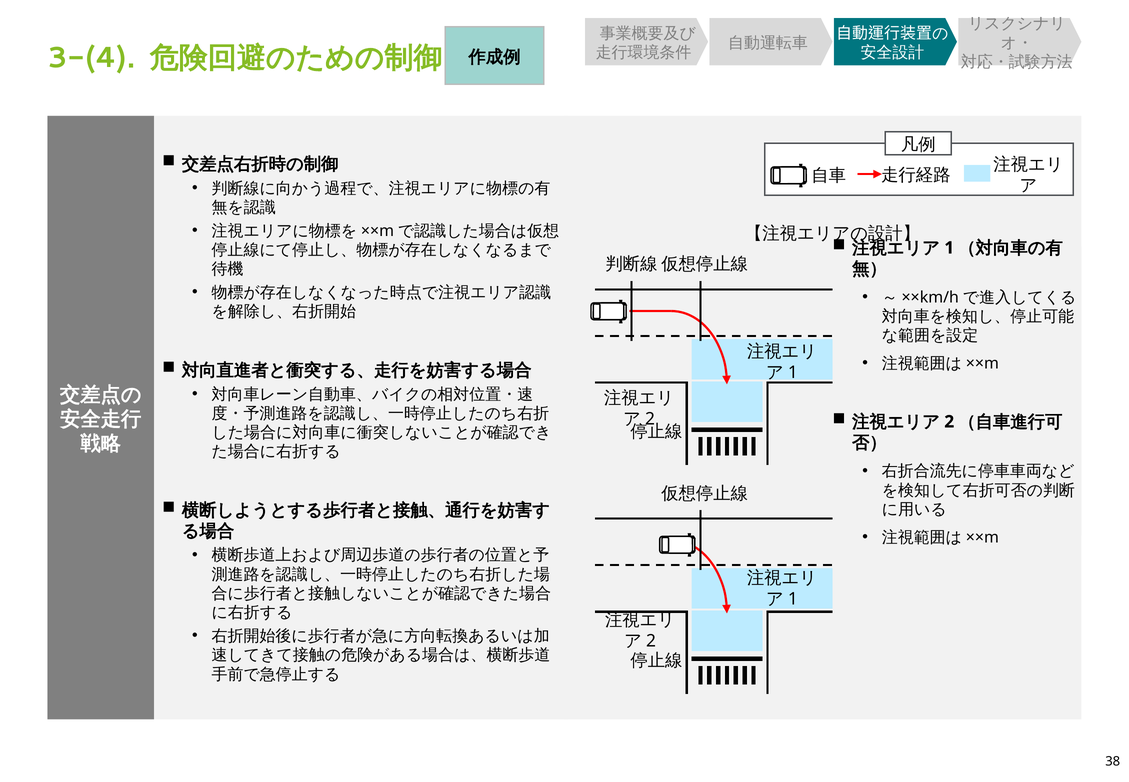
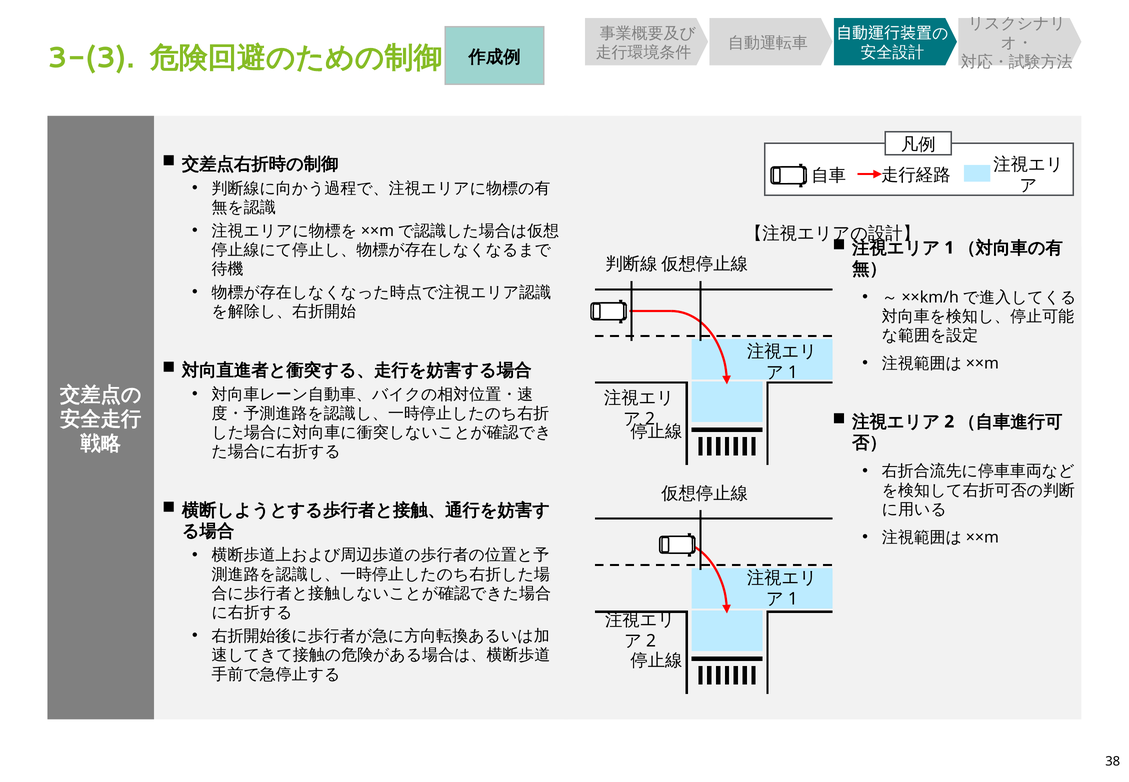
3-(4: 3-(4 -> 3-(3 (91, 58)
